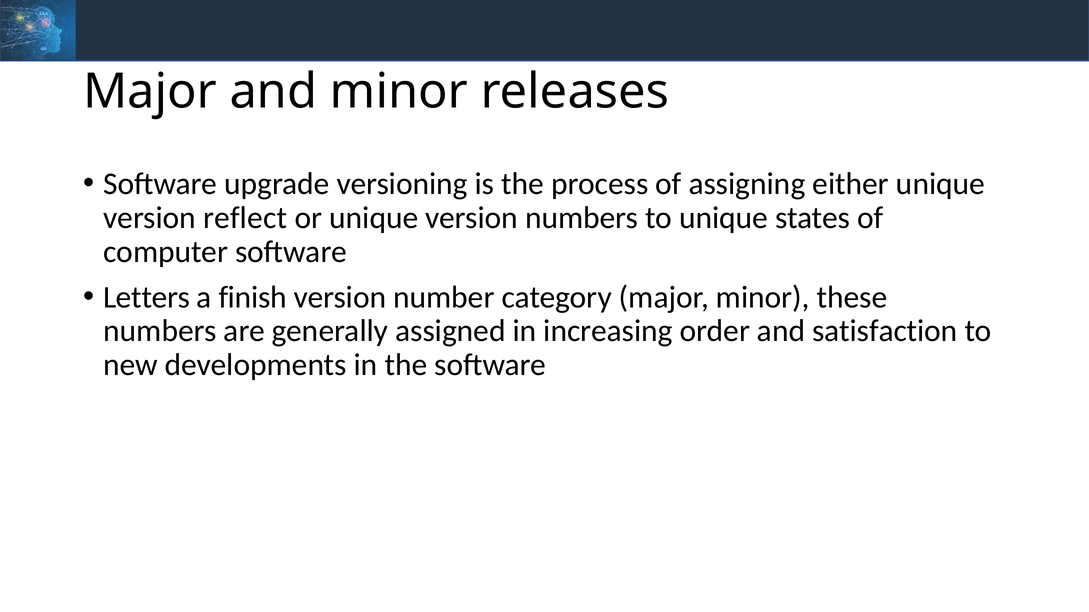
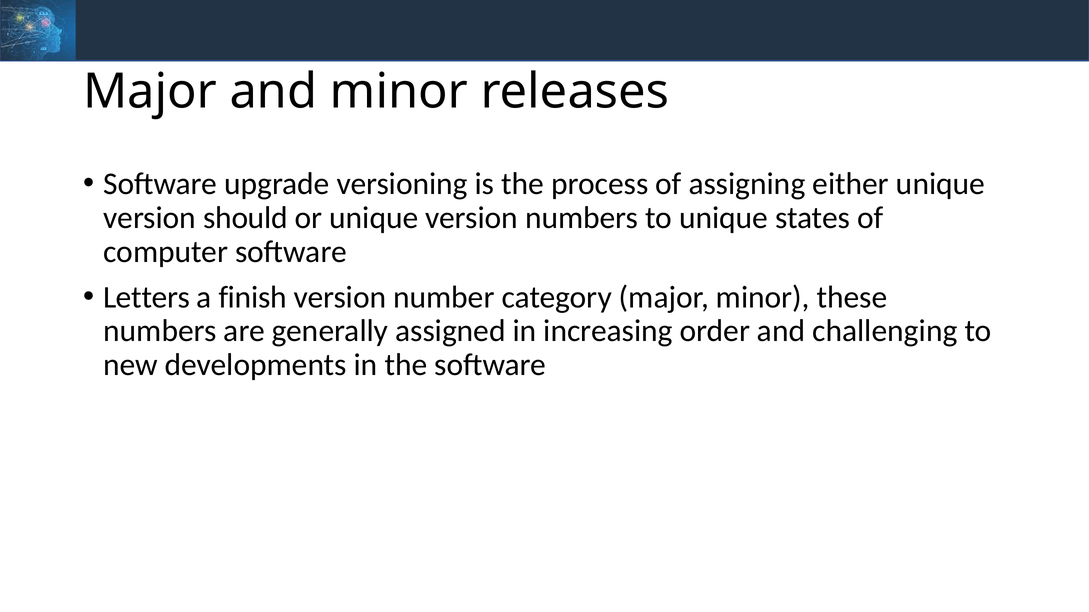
reflect: reflect -> should (245, 218)
satisfaction: satisfaction -> challenging (885, 331)
